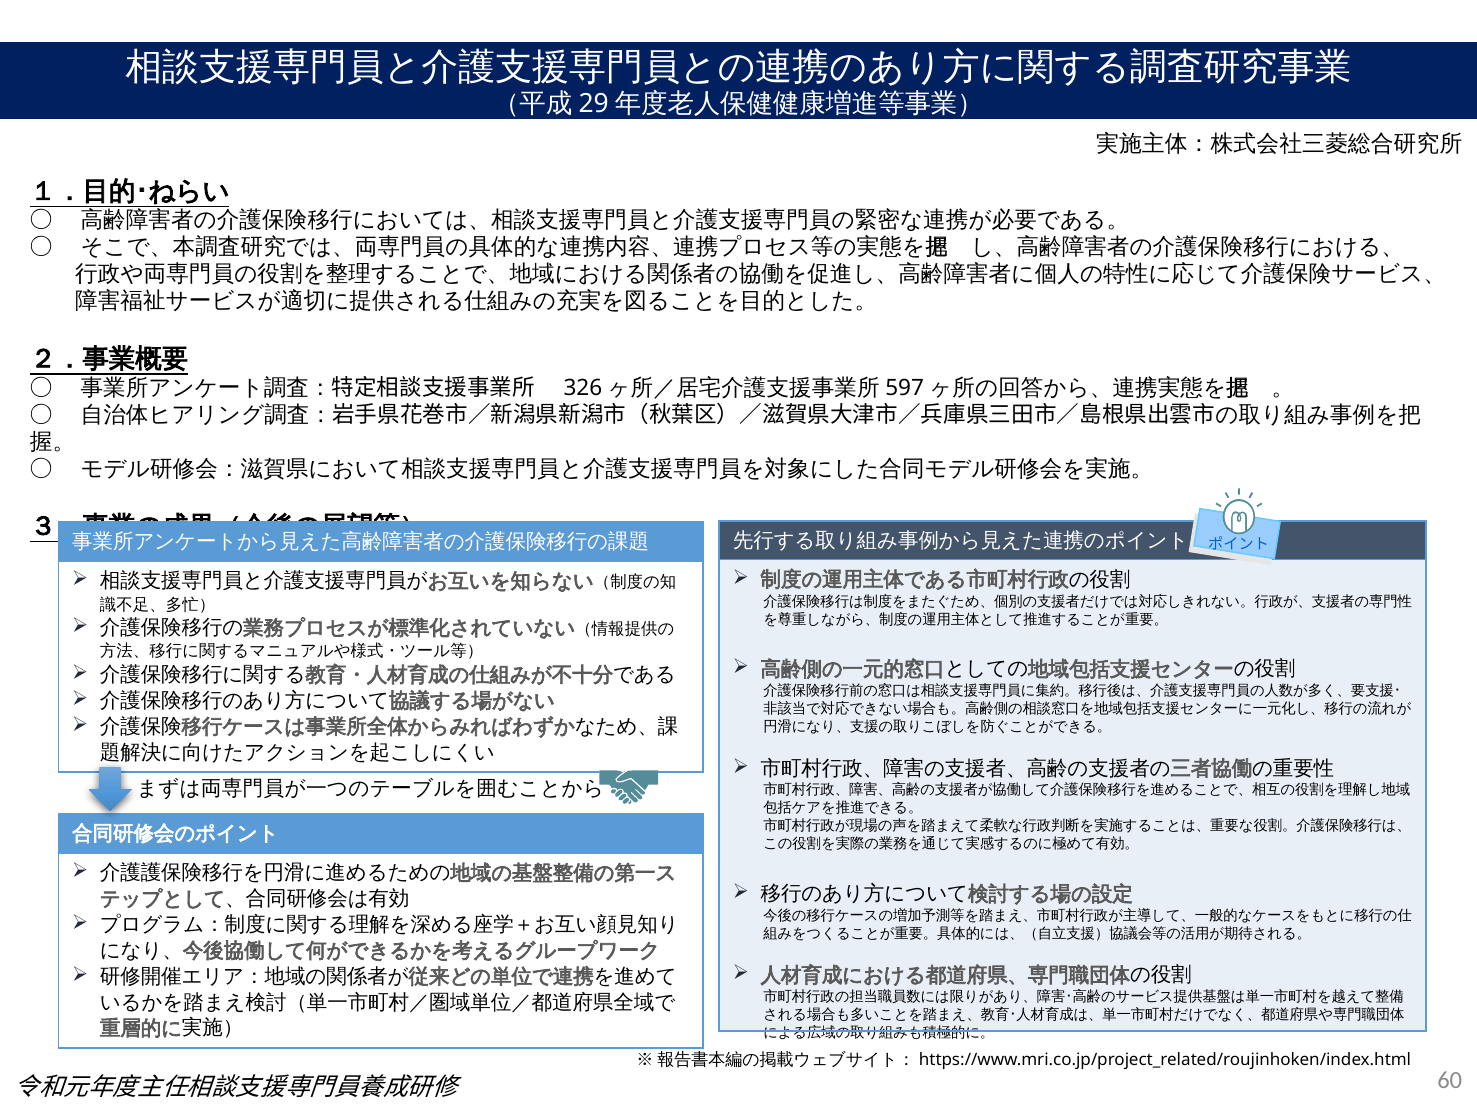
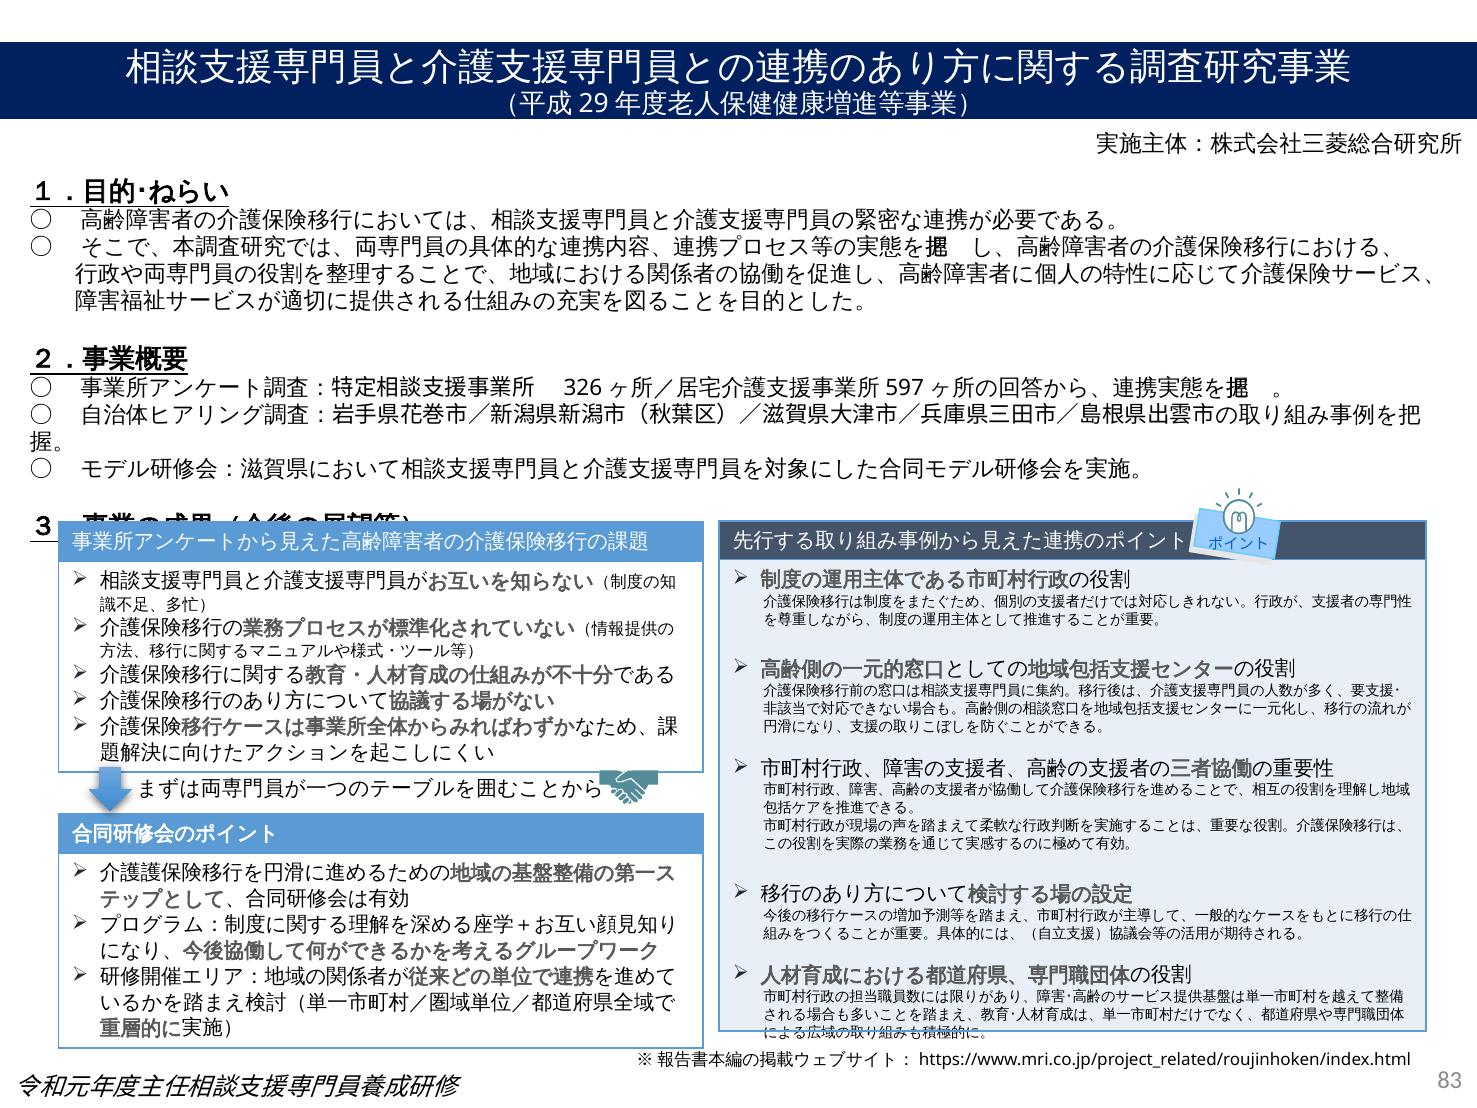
60: 60 -> 83 (1450, 1080)
